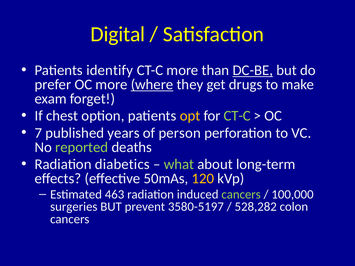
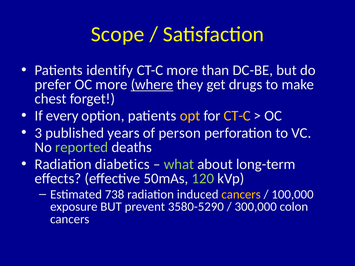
Digital: Digital -> Scope (118, 34)
DC-BE underline: present -> none (253, 70)
exam: exam -> chest (51, 99)
chest: chest -> every (62, 116)
CT-C colour: light green -> yellow (237, 116)
7: 7 -> 3 (38, 133)
120 colour: yellow -> light green (203, 179)
463: 463 -> 738 (115, 195)
cancers colour: light green -> yellow (241, 195)
surgeries: surgeries -> exposure (74, 207)
3580-5197: 3580-5197 -> 3580-5290 (196, 207)
528,282: 528,282 -> 300,000 (256, 207)
